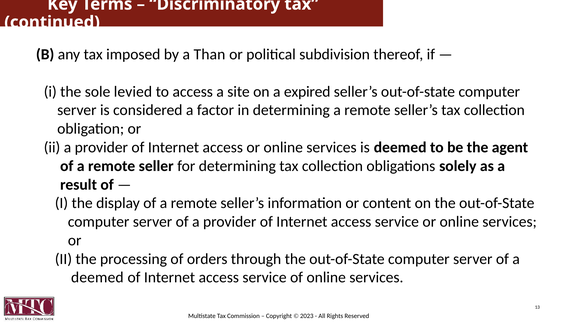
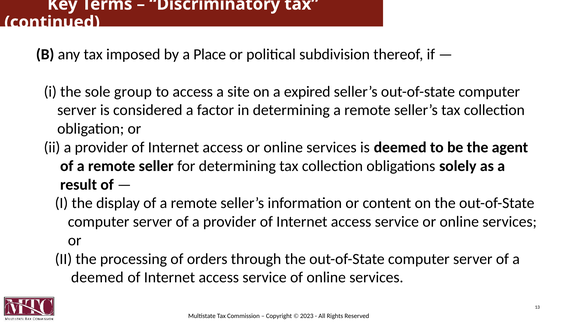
Than: Than -> Place (210, 54)
levied: levied -> group (133, 92)
